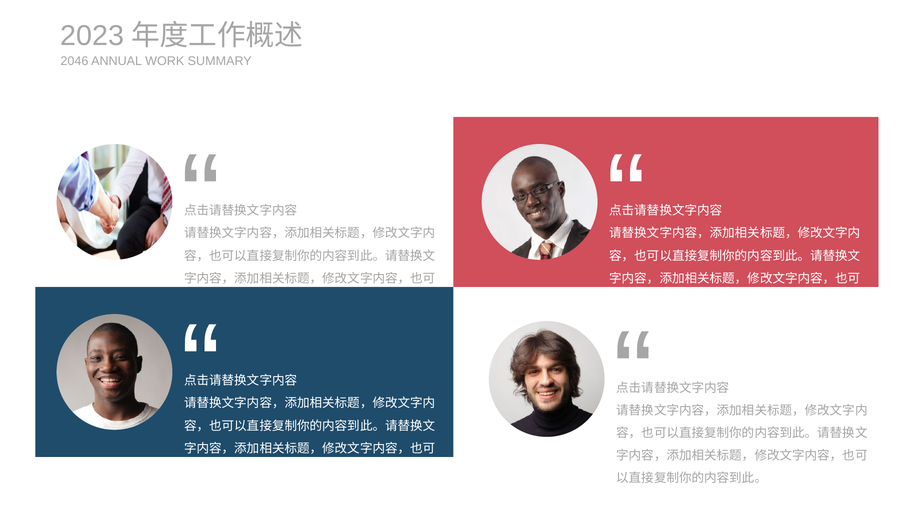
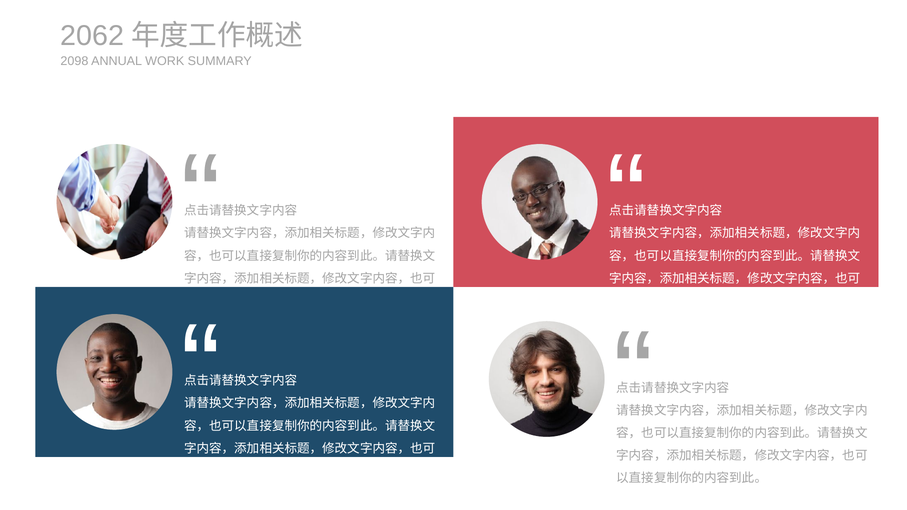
2023: 2023 -> 2062 (92, 36)
2046: 2046 -> 2098 (74, 61)
